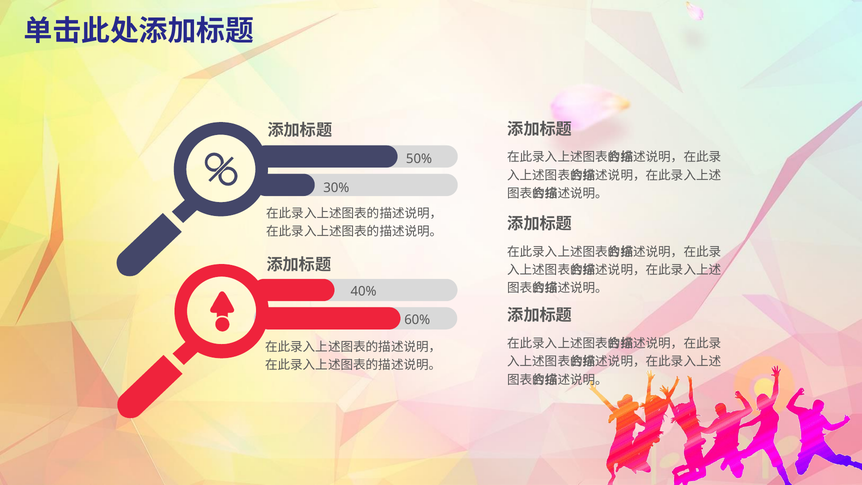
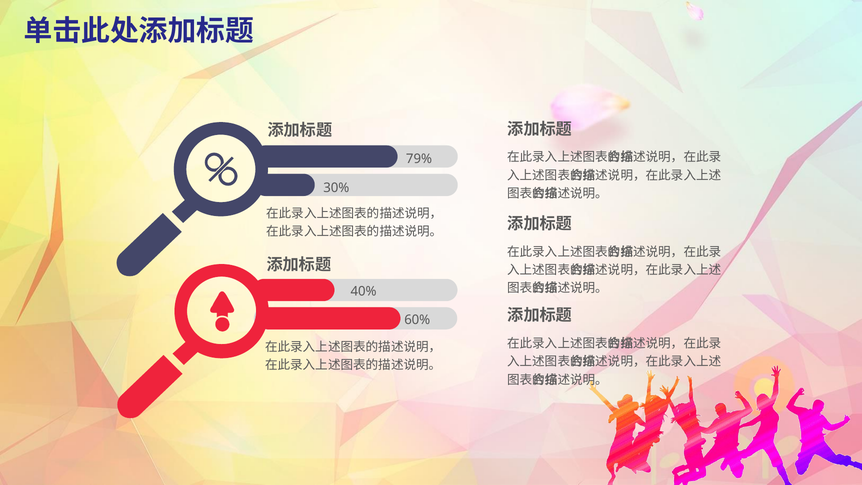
50%: 50% -> 79% (419, 159)
